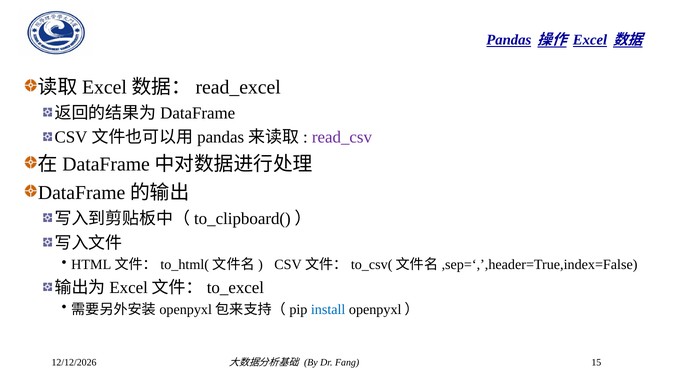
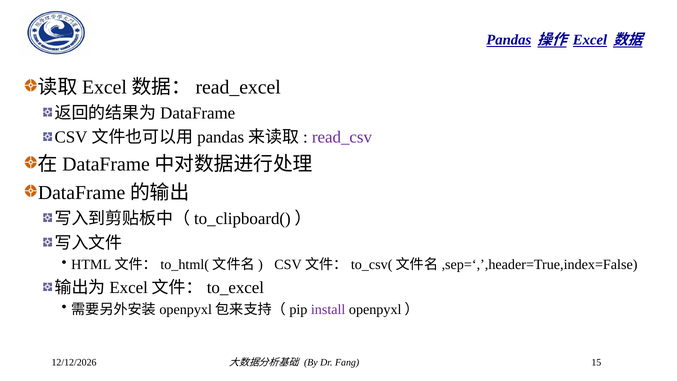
install colour: blue -> purple (328, 309)
